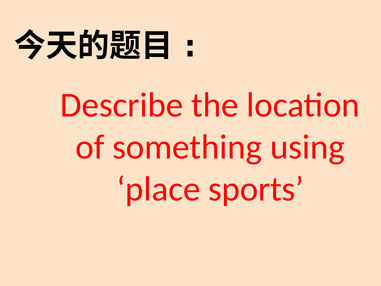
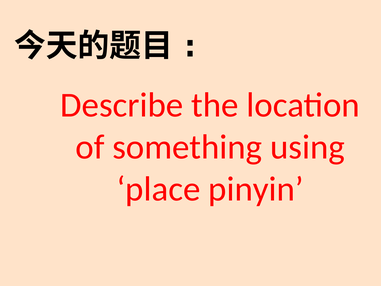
sports: sports -> pinyin (256, 189)
